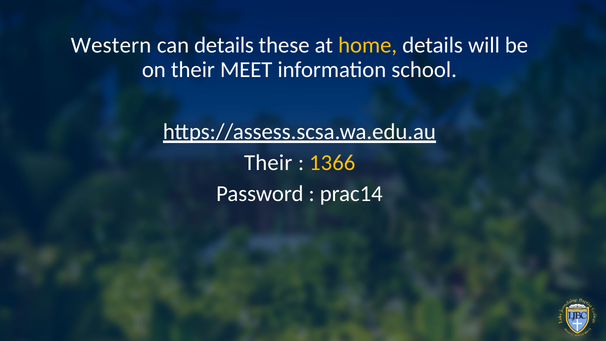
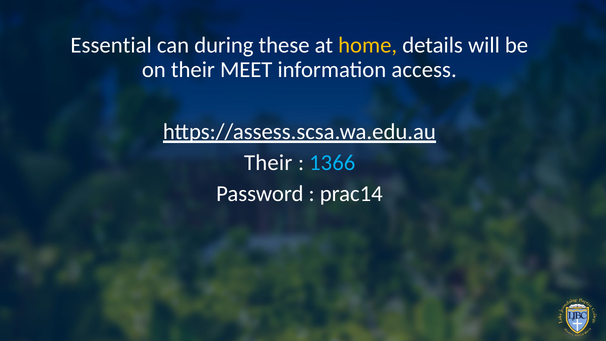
Western: Western -> Essential (111, 45)
can details: details -> during (224, 45)
school: school -> access (424, 70)
1366 colour: yellow -> light blue (332, 163)
